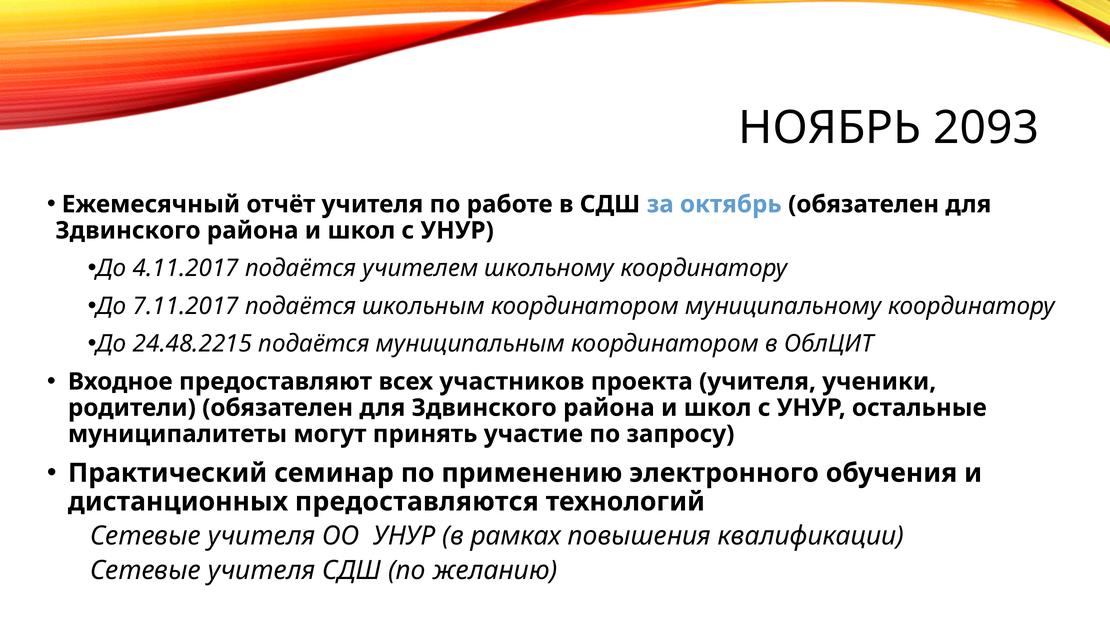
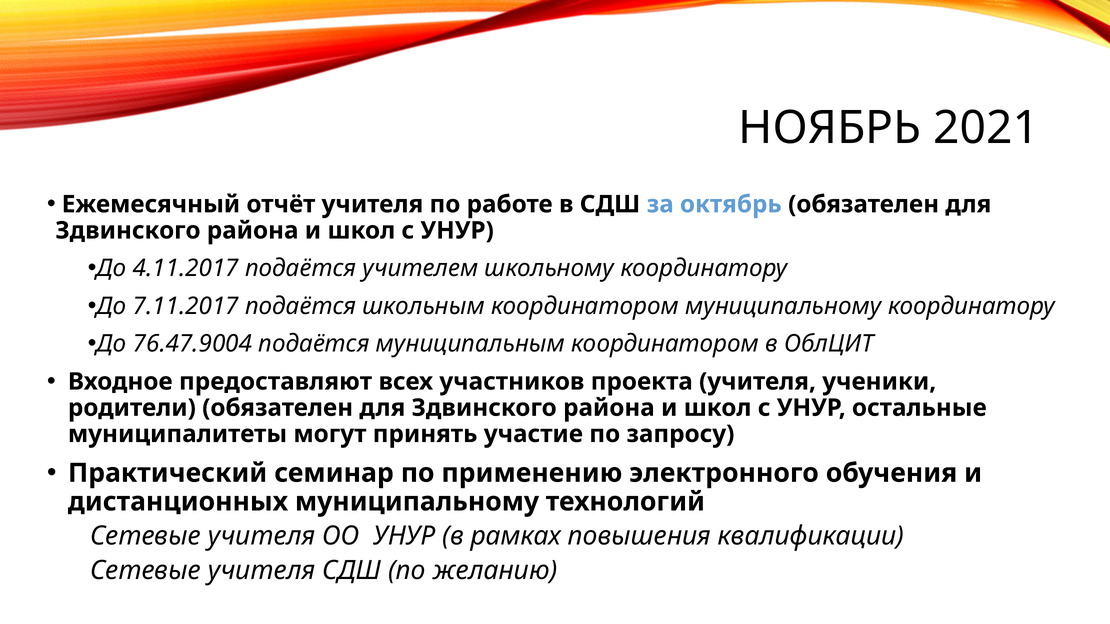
2093: 2093 -> 2021 (986, 128)
24.48.2215: 24.48.2215 -> 76.47.9004 (192, 344)
дистанционных предоставляются: предоставляются -> муниципальному (417, 502)
